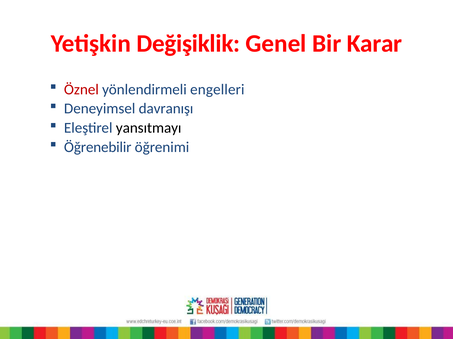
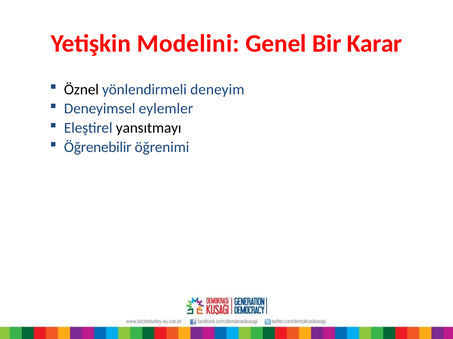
Değişiklik: Değişiklik -> Modelini (188, 44)
Öznel colour: red -> black (81, 90)
engelleri: engelleri -> deneyim (217, 90)
davranışı: davranışı -> eylemler (166, 109)
